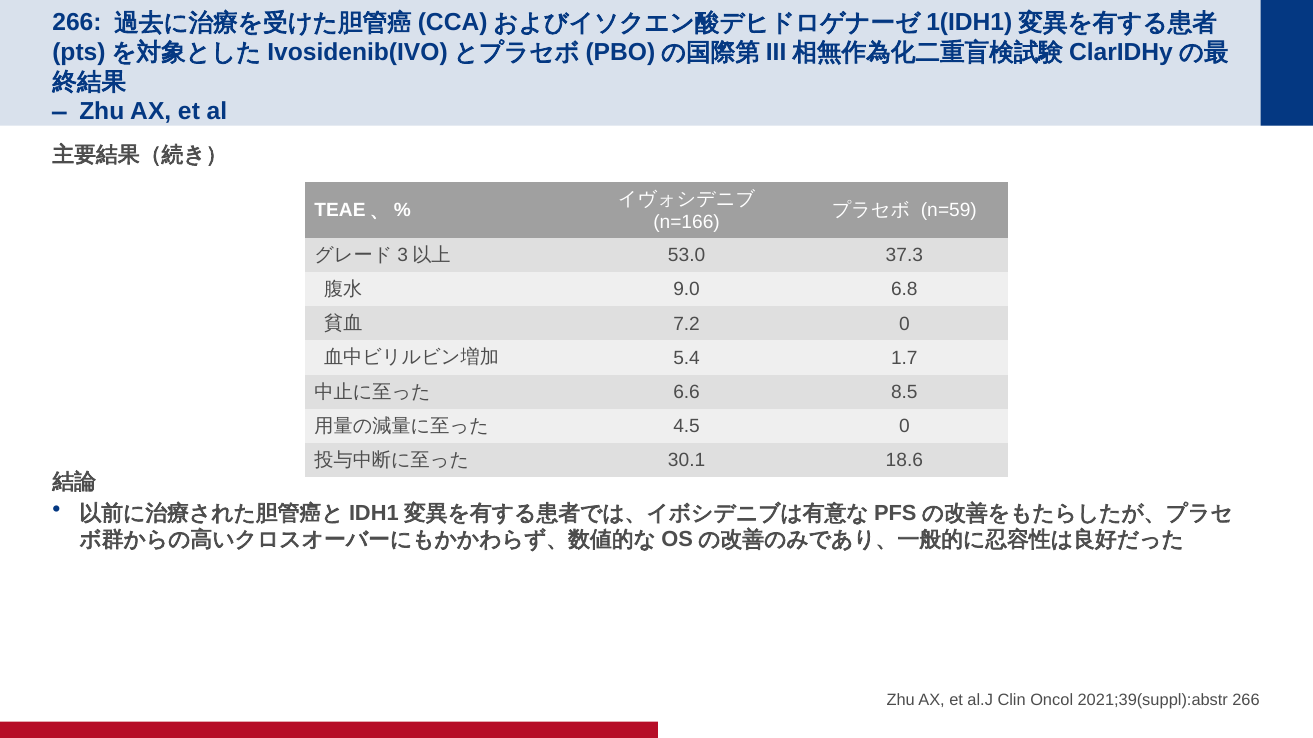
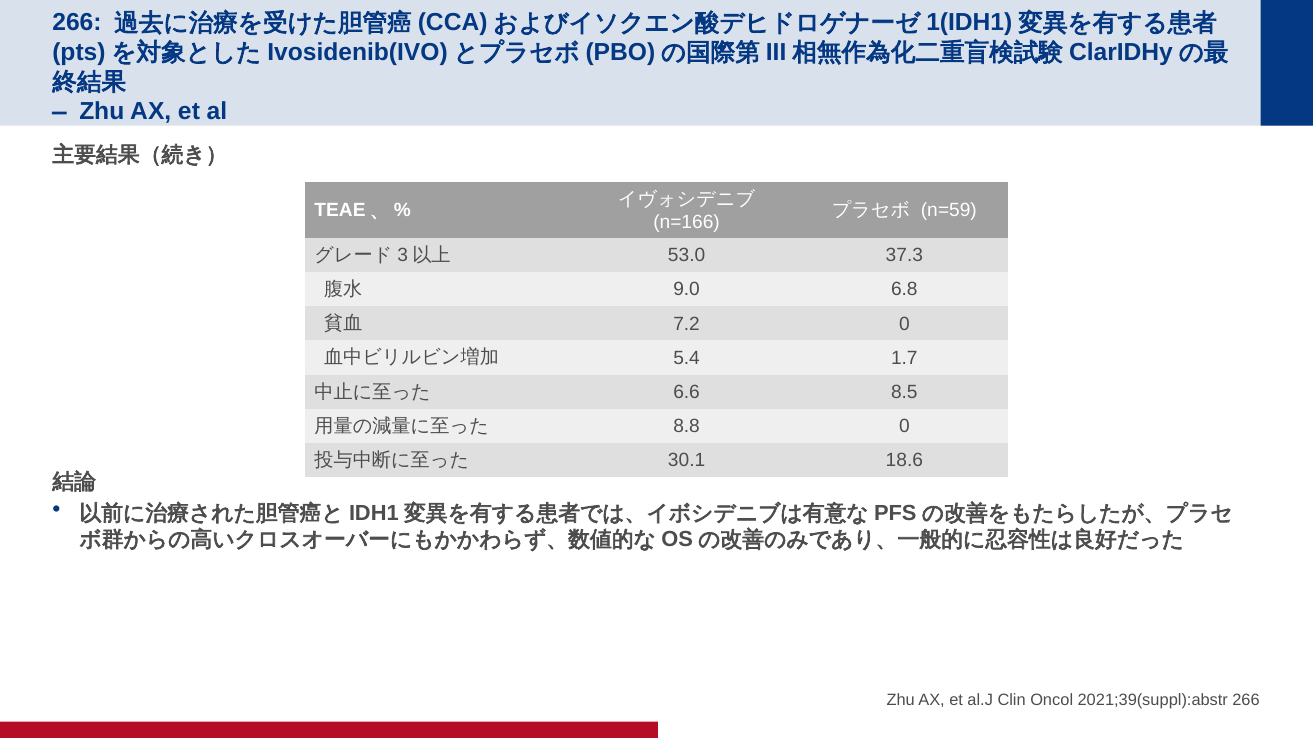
4.5: 4.5 -> 8.8 (687, 427)
